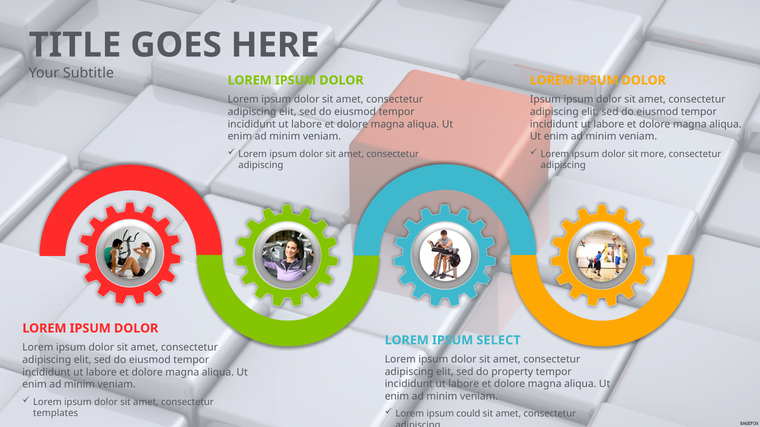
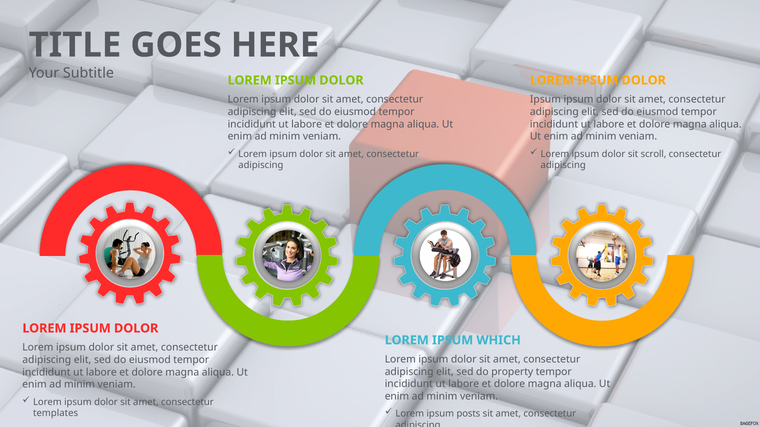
more: more -> scroll (654, 154)
SELECT: SELECT -> WHICH (499, 341)
could: could -> posts (468, 414)
